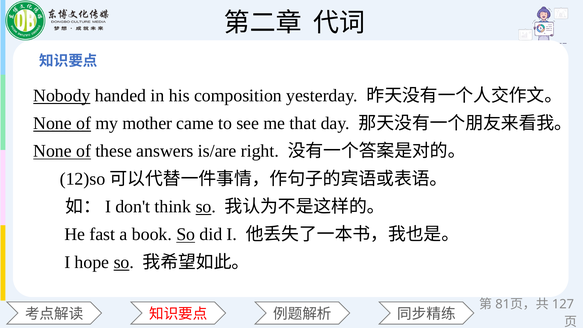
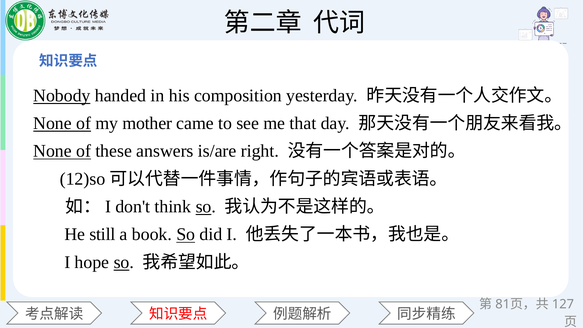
fast: fast -> still (102, 234)
